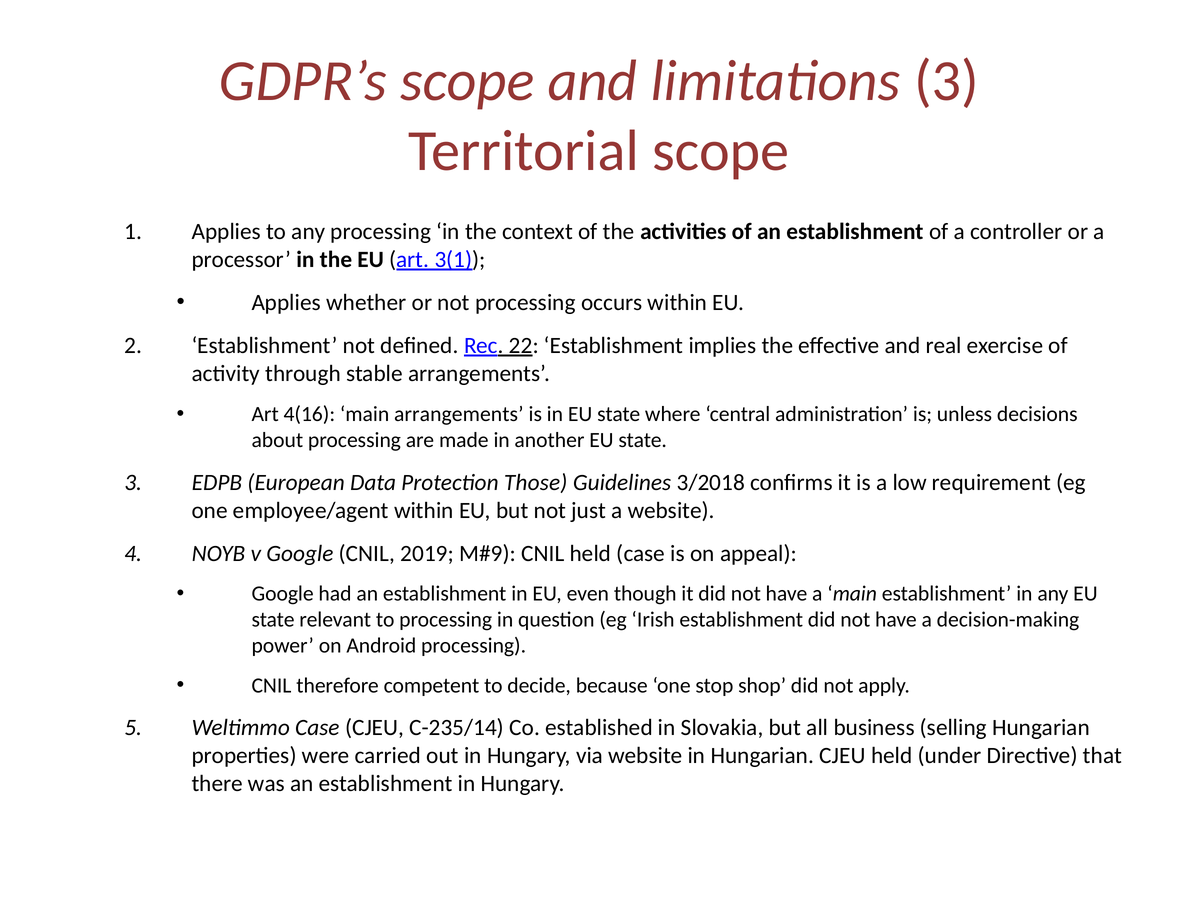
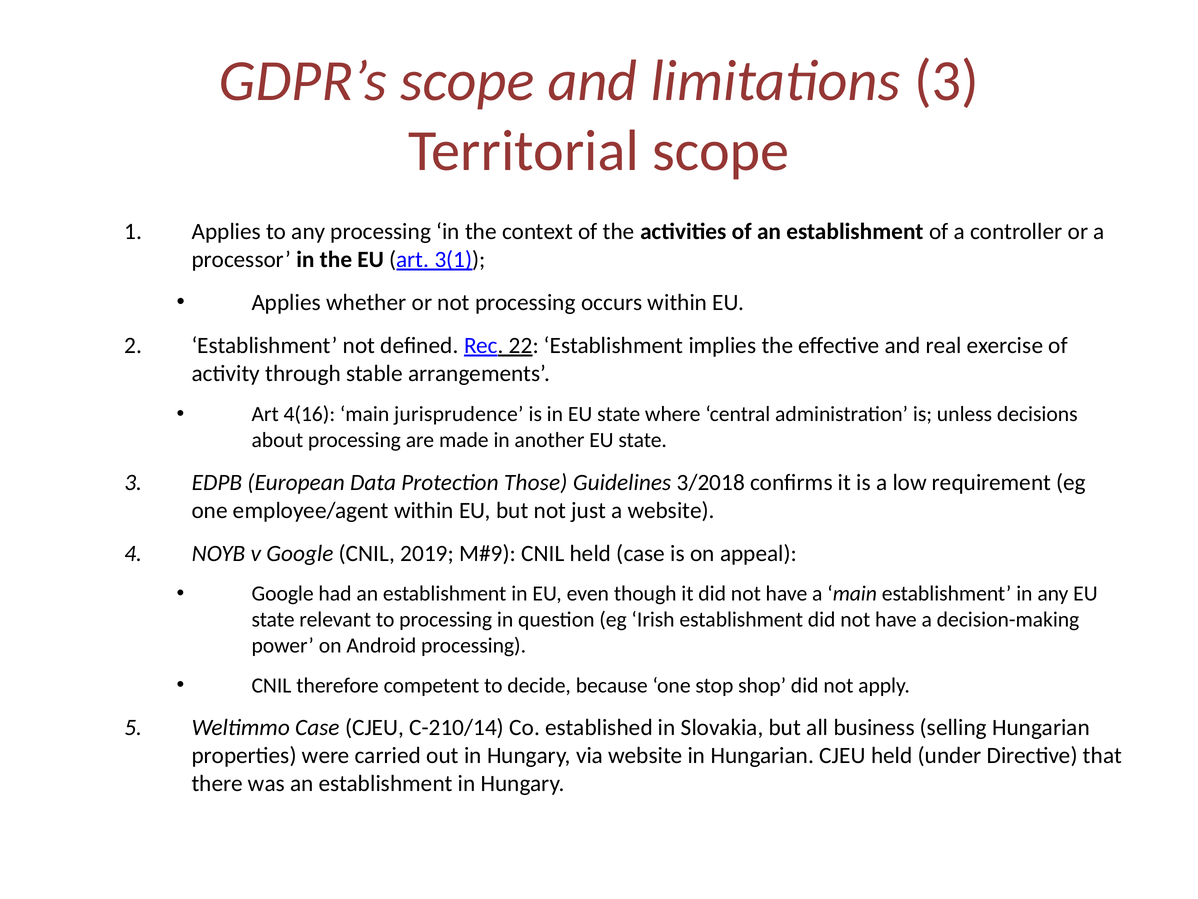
main arrangements: arrangements -> jurisprudence (459, 414)
C-235/14: C-235/14 -> C-210/14 (457, 727)
